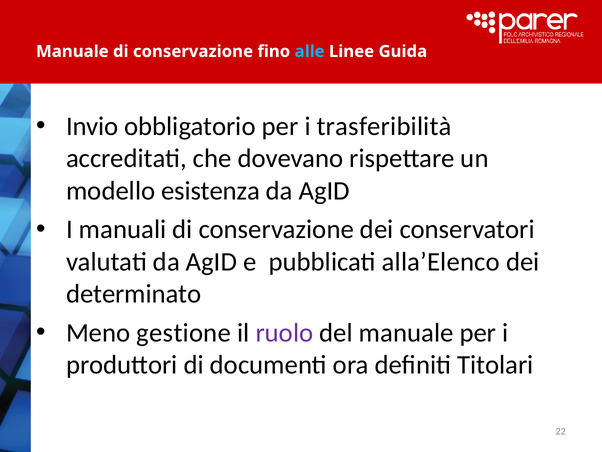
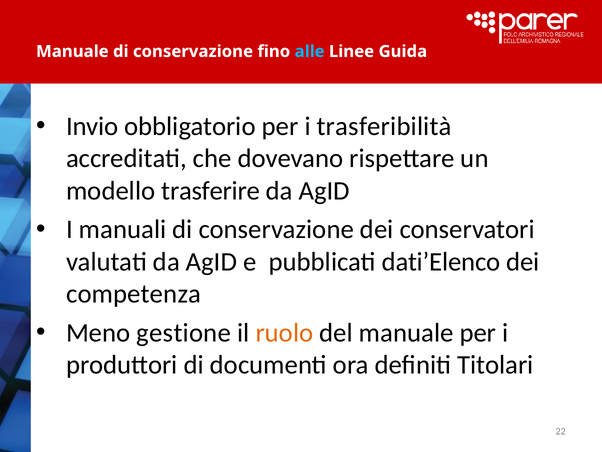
esistenza: esistenza -> trasferire (211, 191)
alla’Elenco: alla’Elenco -> dati’Elenco (441, 262)
determinato: determinato -> competenza (134, 294)
ruolo colour: purple -> orange (284, 332)
